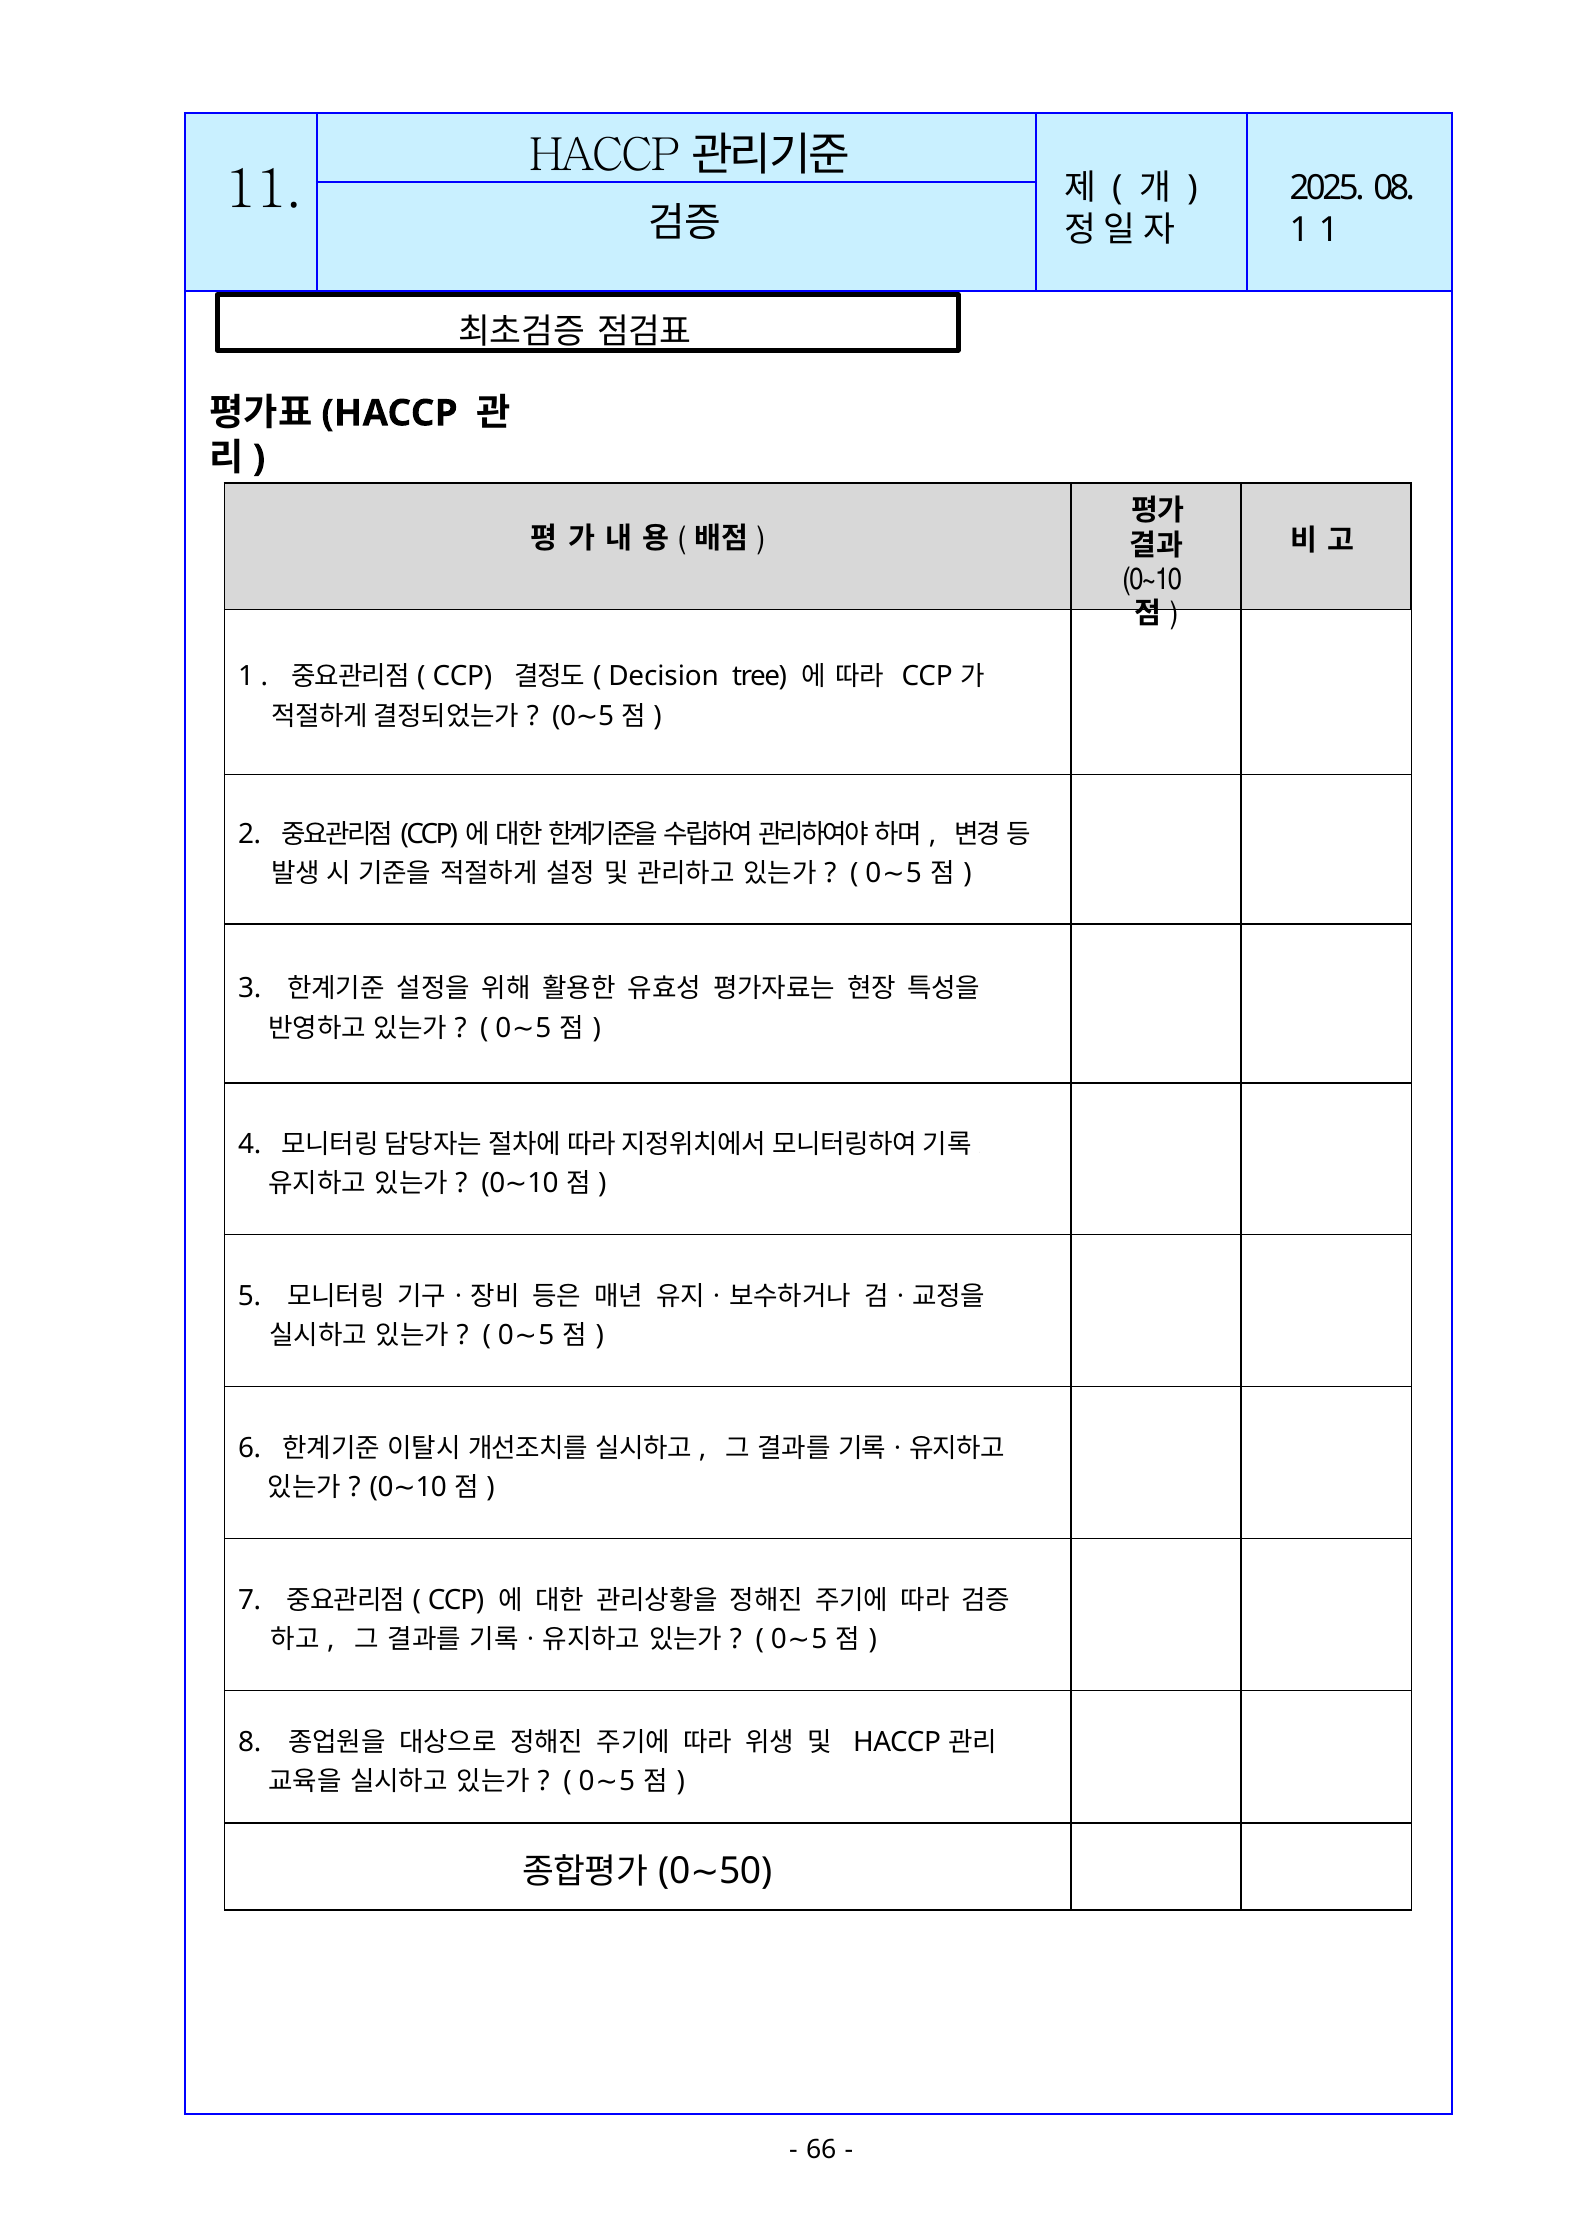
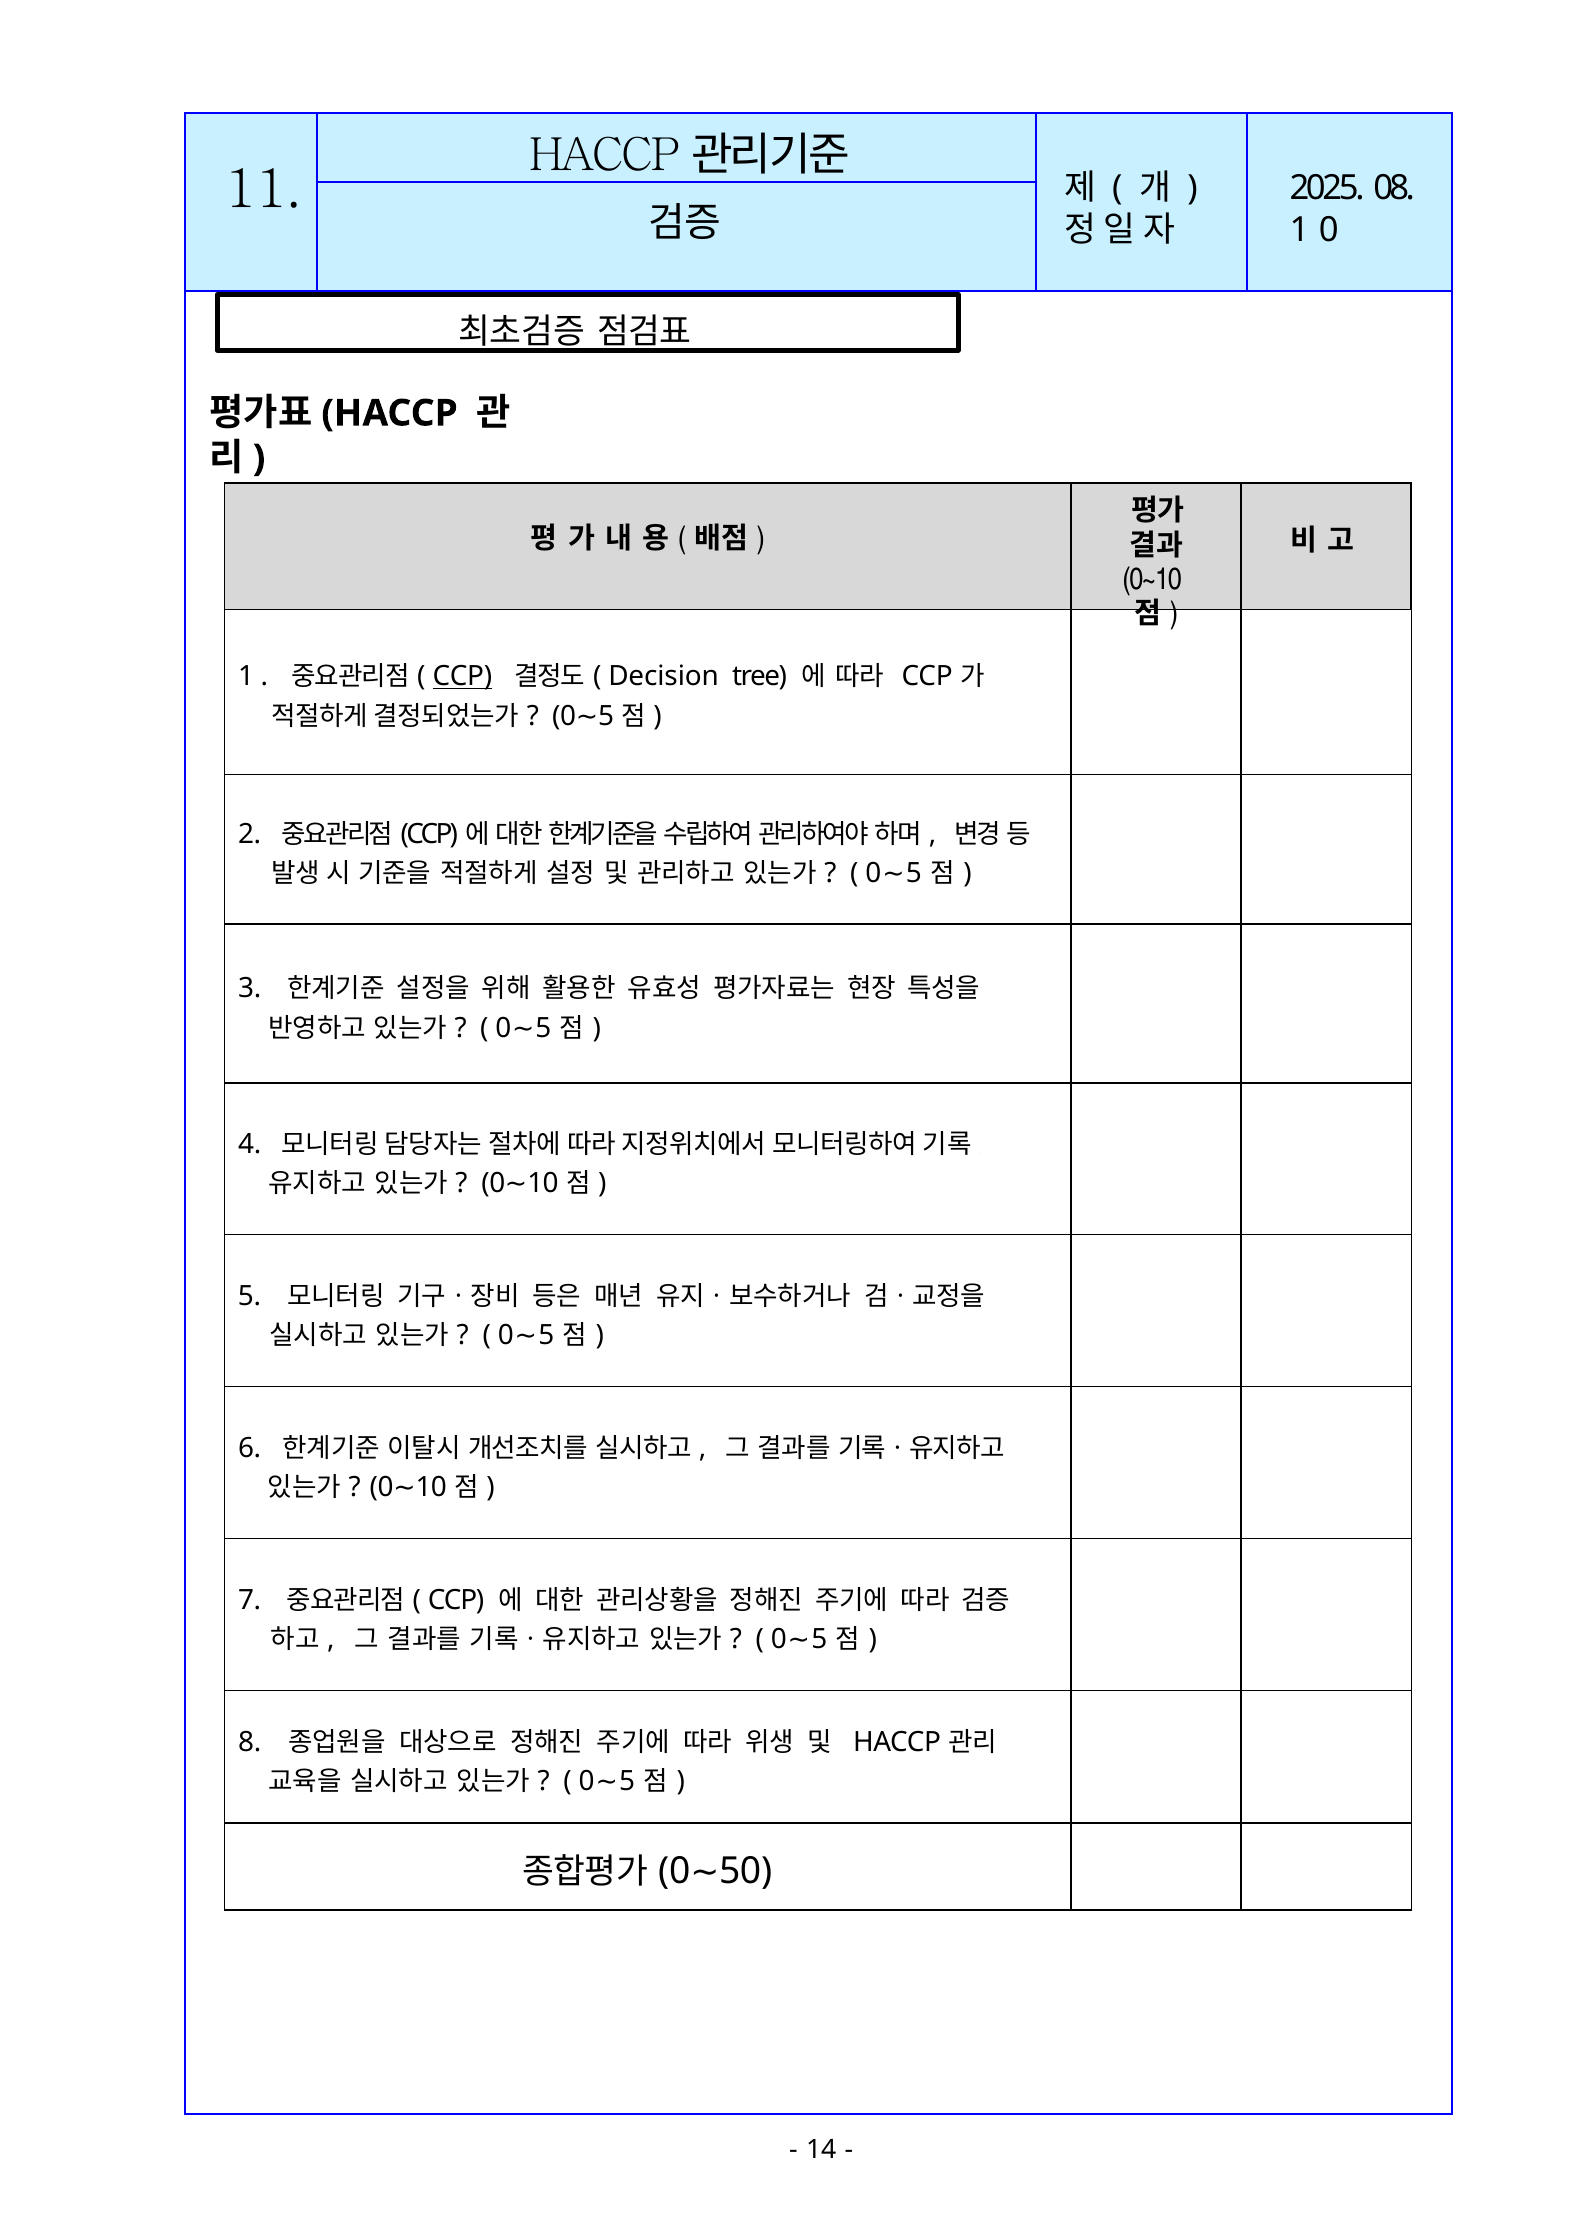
1 1: 1 -> 0 (1329, 230)
CCP underline: none -> present (462, 676)
66: 66 -> 14 (821, 2149)
